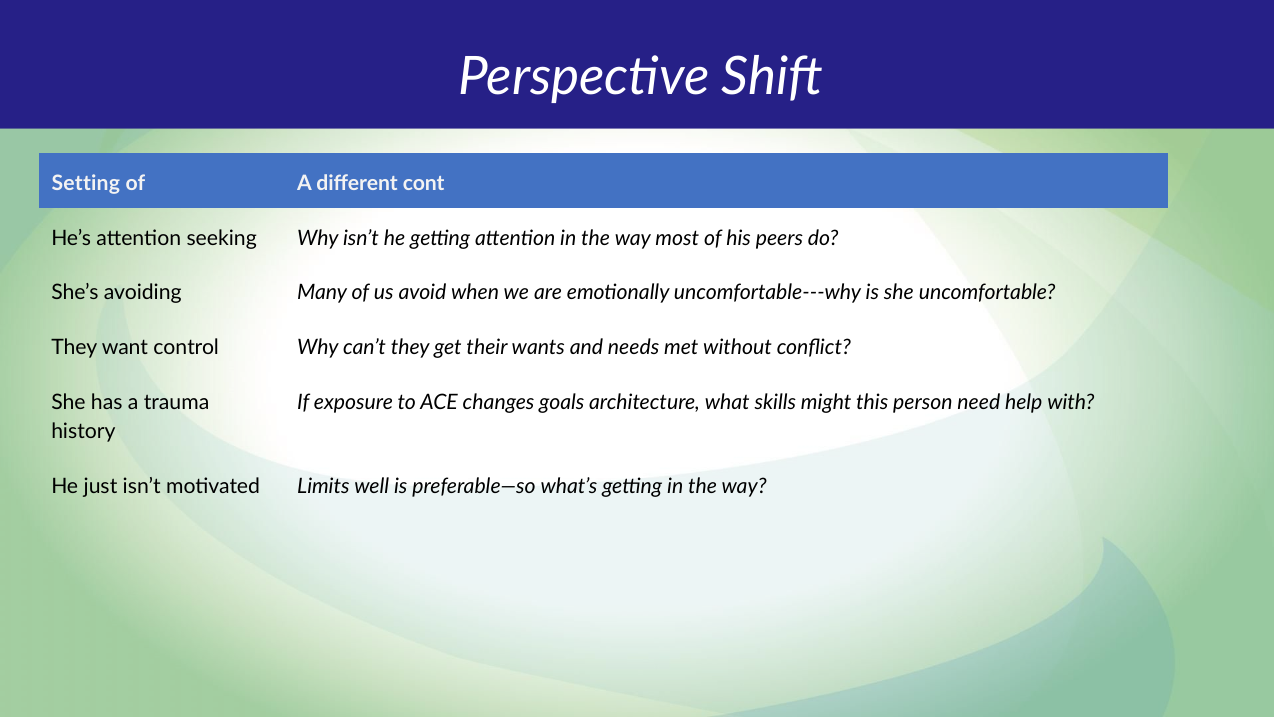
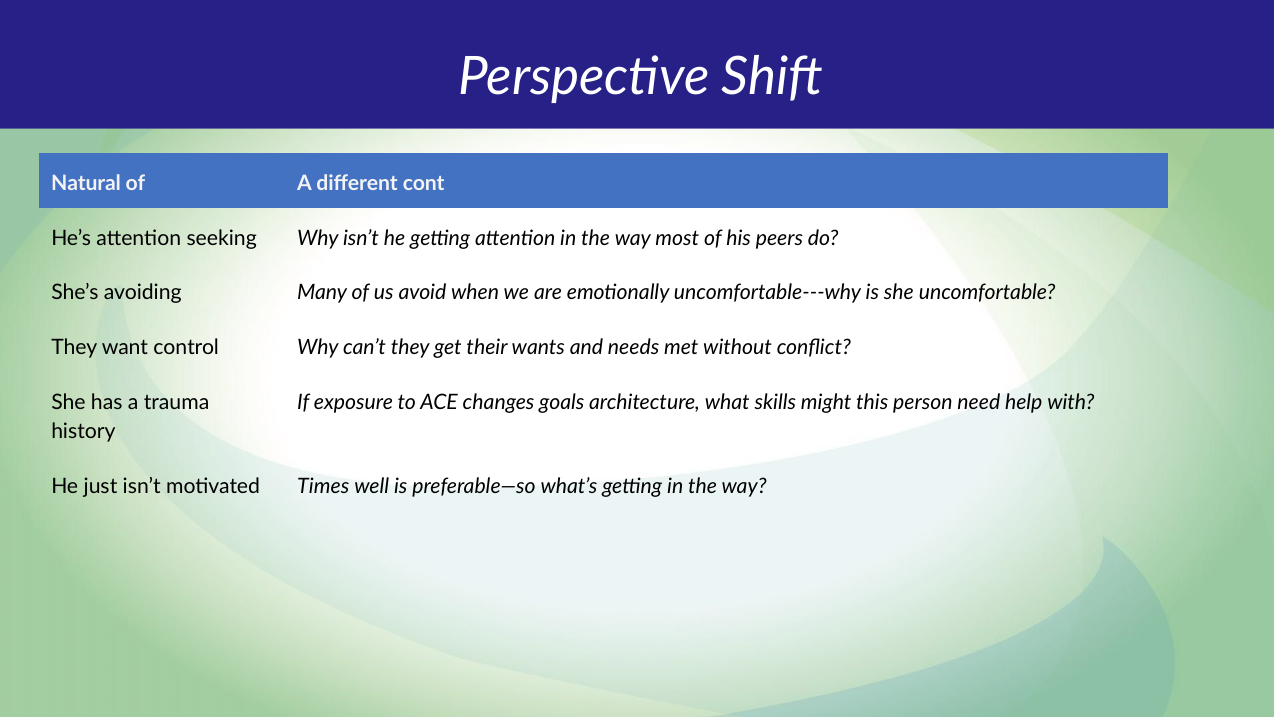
Setting: Setting -> Natural (86, 183)
Limits: Limits -> Times (323, 486)
